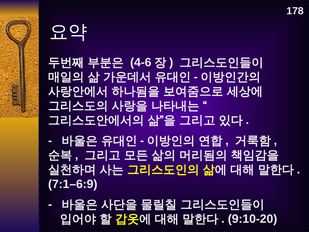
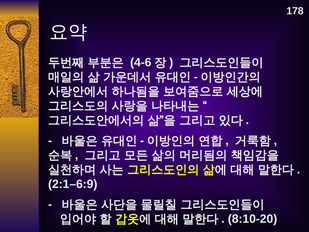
7:1–6:9: 7:1–6:9 -> 2:1–6:9 (73, 184)
9:10-20: 9:10-20 -> 8:10-20 (253, 219)
